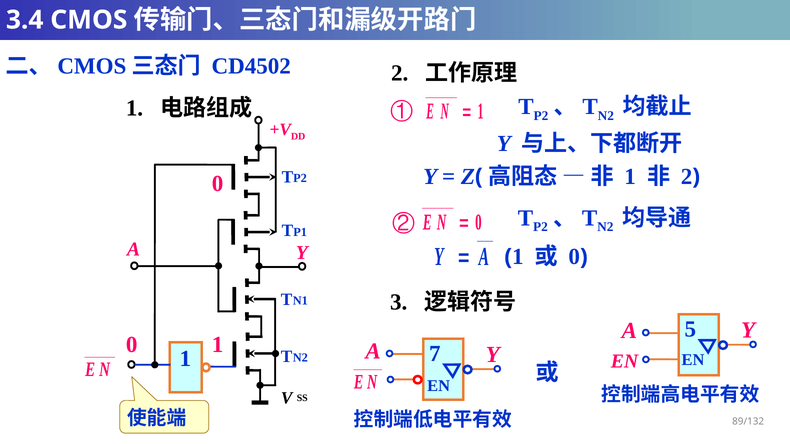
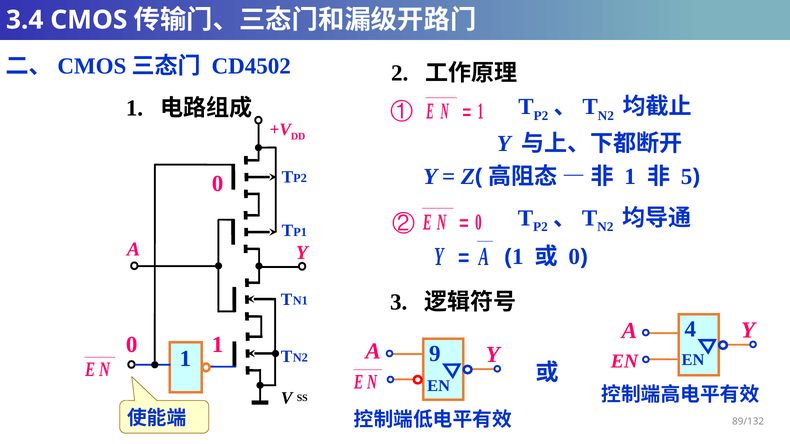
2: 2 -> 5 (687, 177)
5: 5 -> 4 (690, 330)
7: 7 -> 9 (435, 354)
